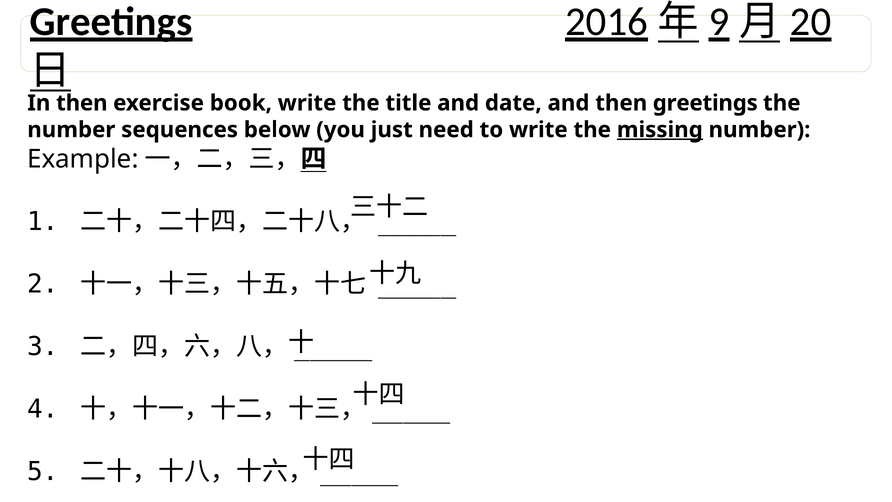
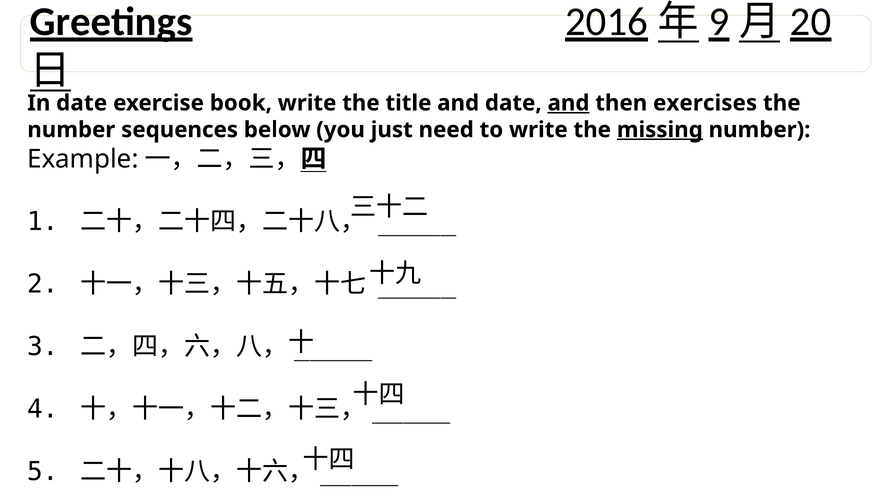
In then: then -> date (82, 103)
and underline: none -> present (569, 103)
then greetings: greetings -> exercises (705, 103)
